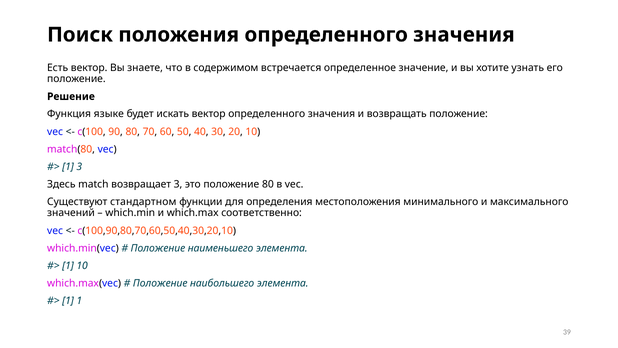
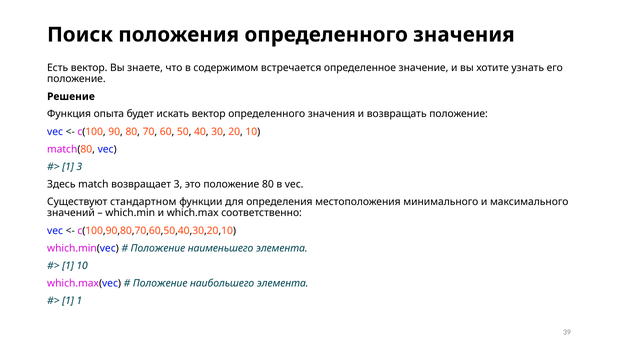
языке: языке -> опыта (109, 114)
